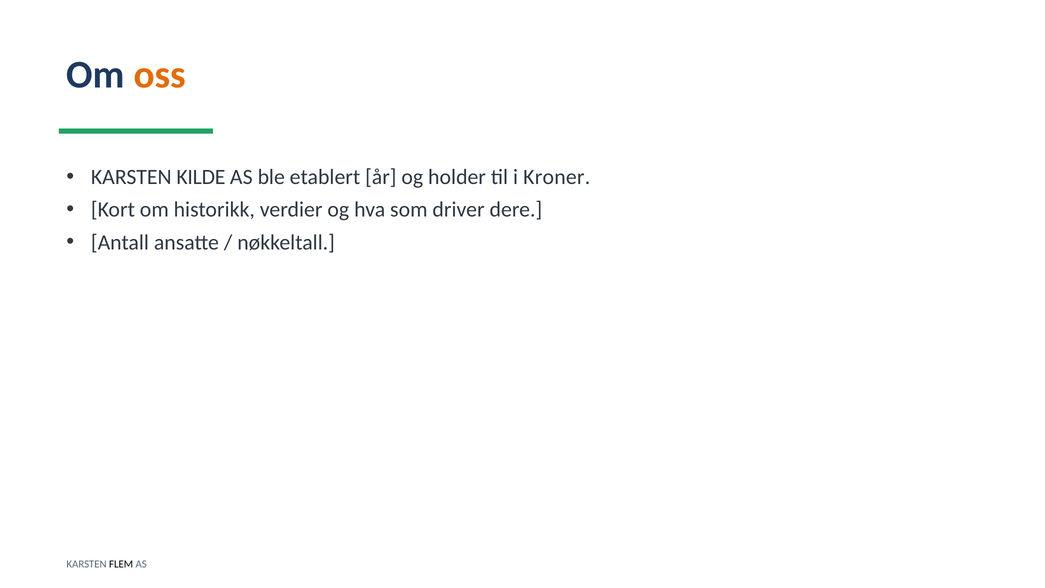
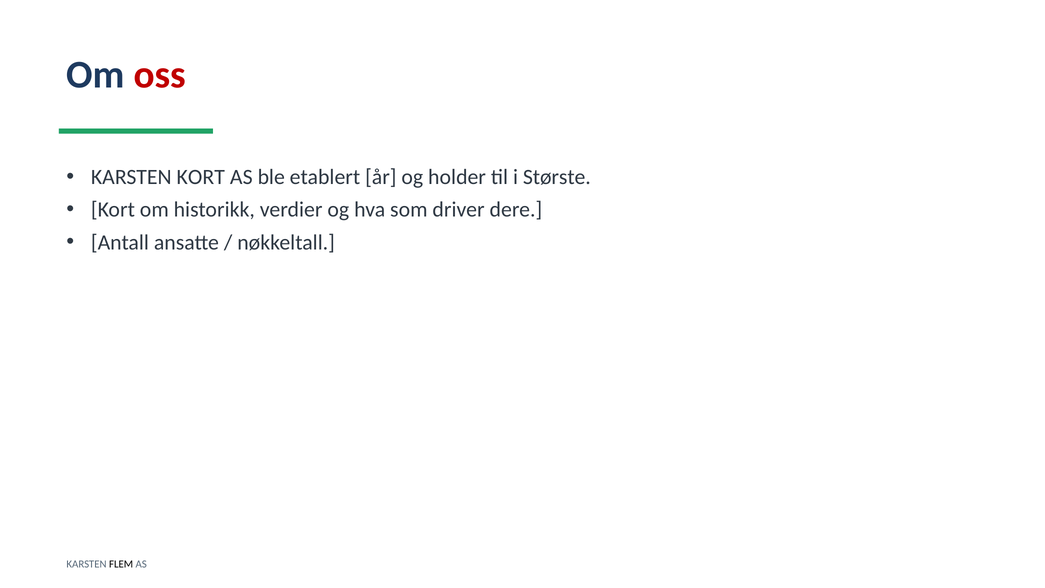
oss colour: orange -> red (160, 75)
KARSTEN KILDE: KILDE -> KORT (201, 177)
Kroner: Kroner -> Største (557, 177)
